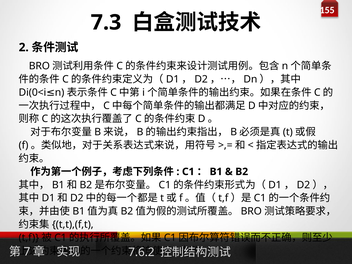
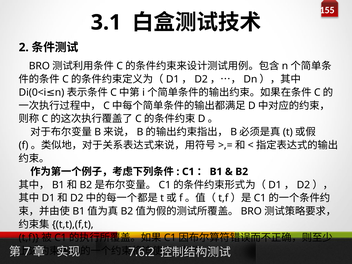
7.3: 7.3 -> 3.1 (106, 22)
